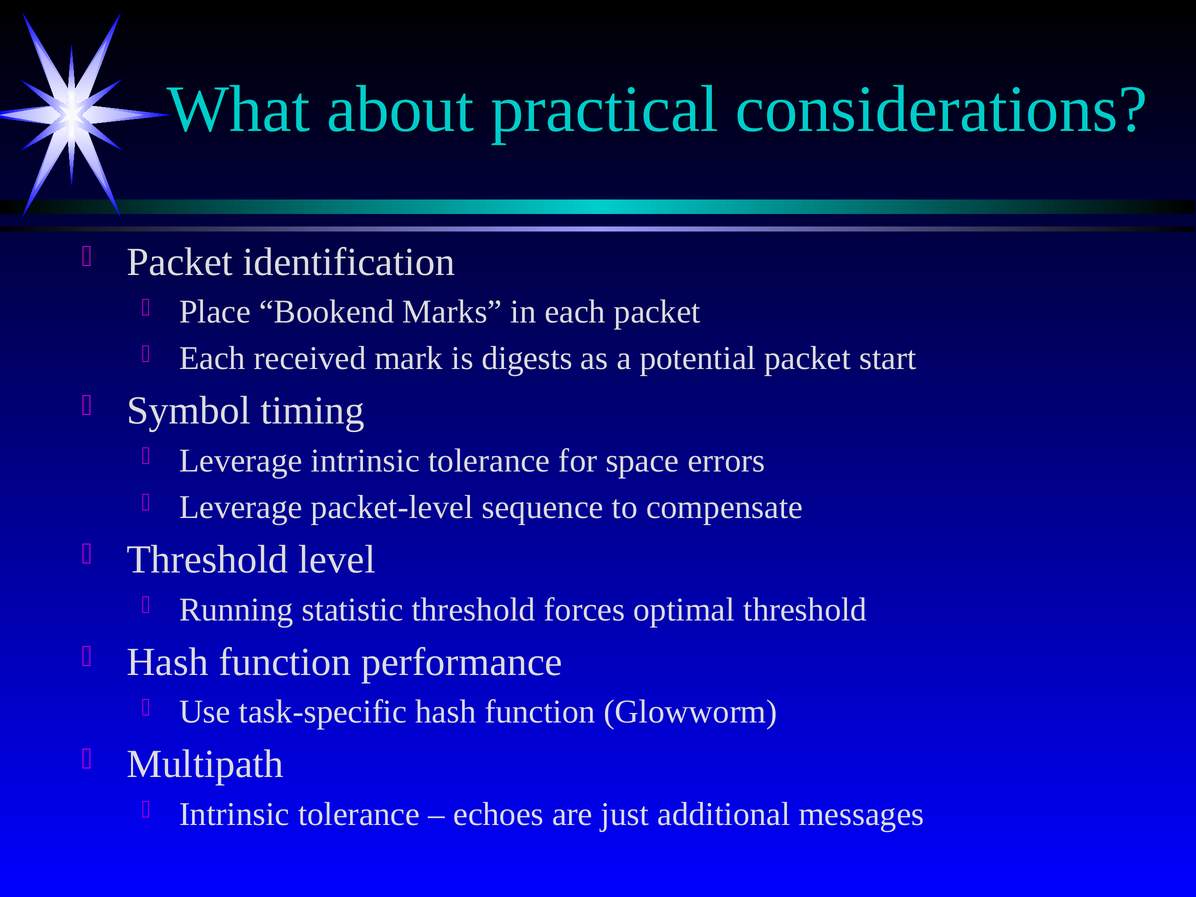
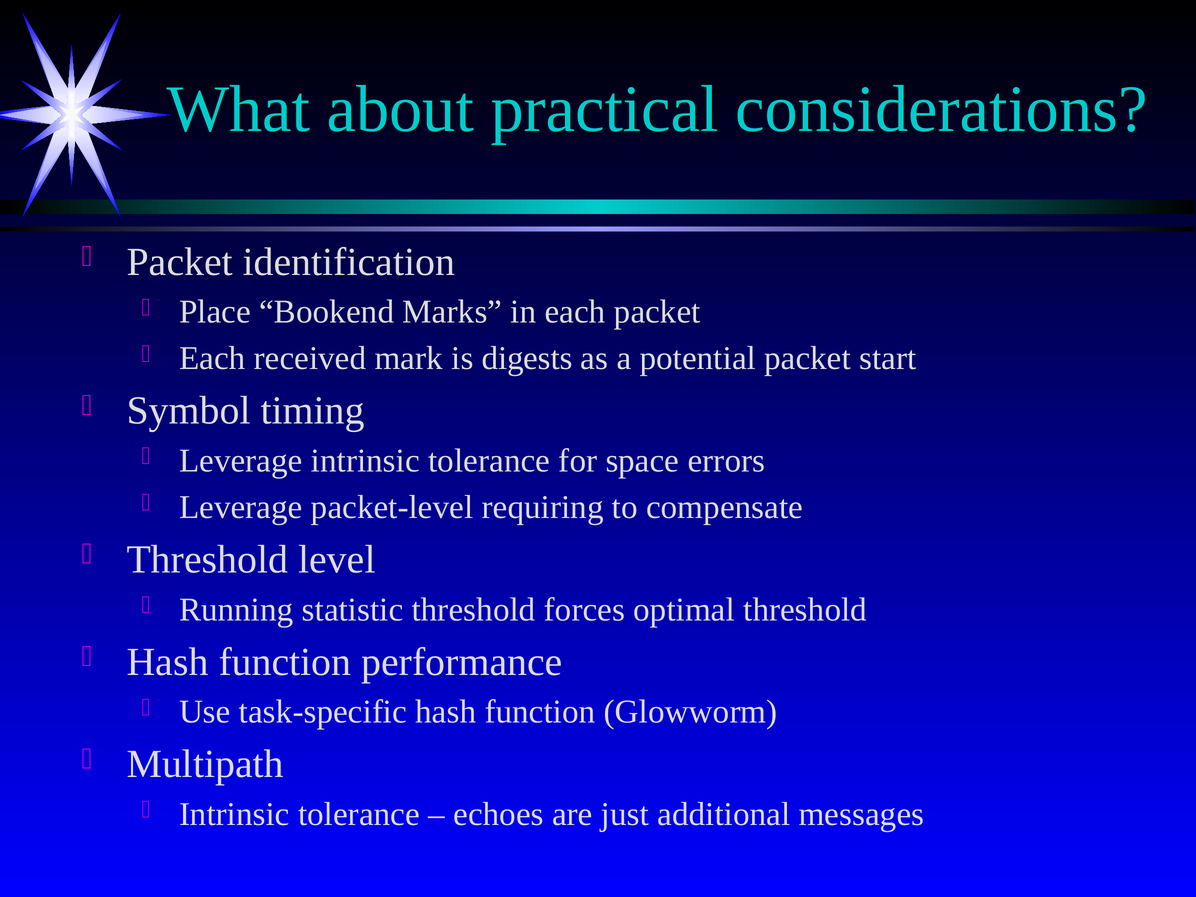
sequence: sequence -> requiring (543, 507)
